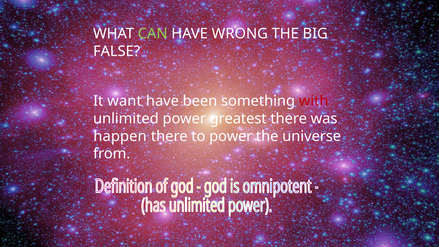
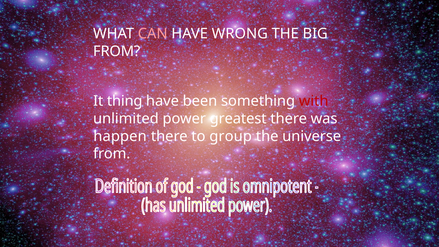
CAN colour: light green -> pink (153, 34)
FALSE: FALSE -> FROM (117, 51)
want: want -> thing (125, 101)
to power: power -> group (231, 136)
